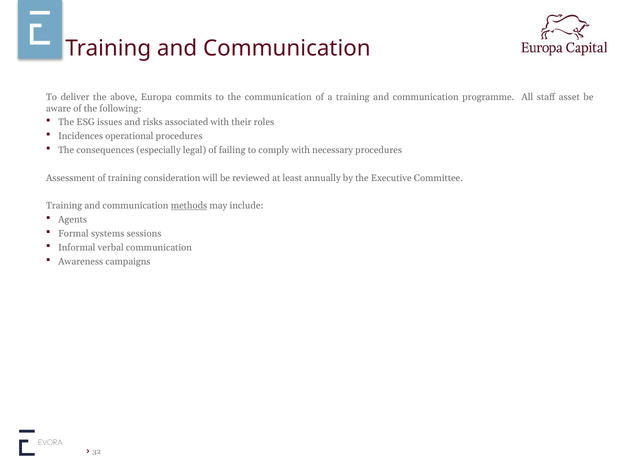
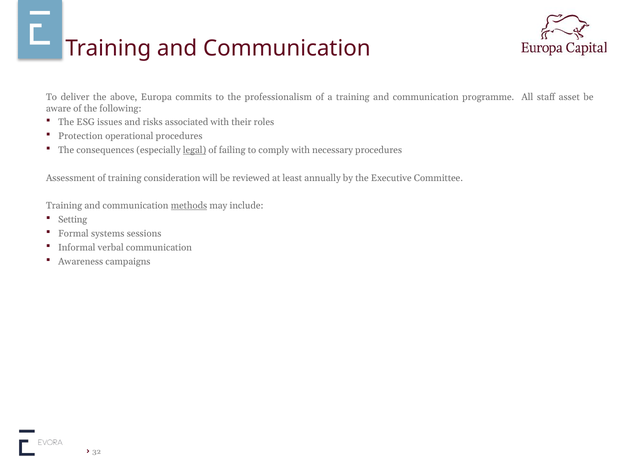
the communication: communication -> professionalism (278, 97)
Incidences: Incidences -> Protection (81, 136)
legal underline: none -> present (195, 150)
Agents: Agents -> Setting (73, 220)
